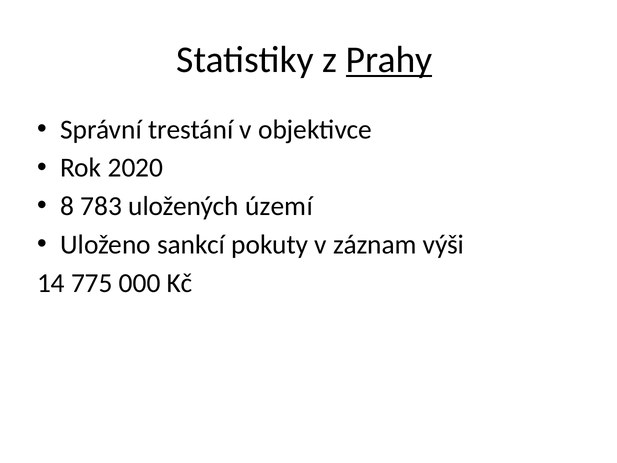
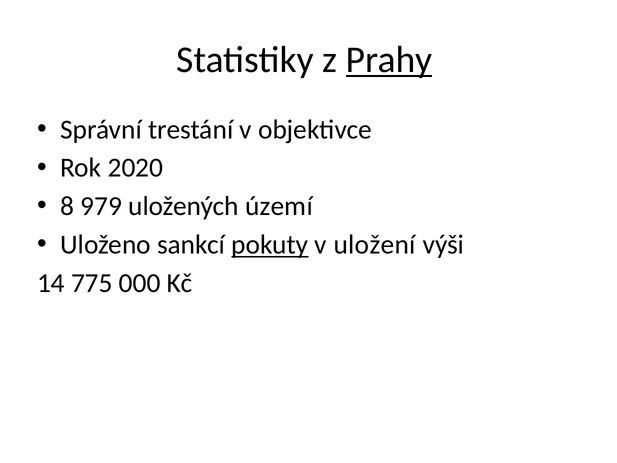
783: 783 -> 979 (101, 206)
pokuty underline: none -> present (270, 245)
záznam: záznam -> uložení (375, 245)
